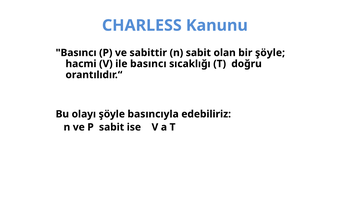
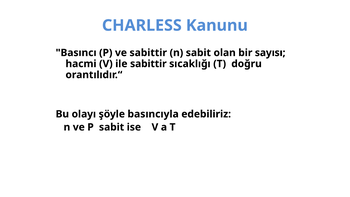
bir şöyle: şöyle -> sayısı (270, 53)
ile basıncı: basıncı -> sabittir (148, 64)
